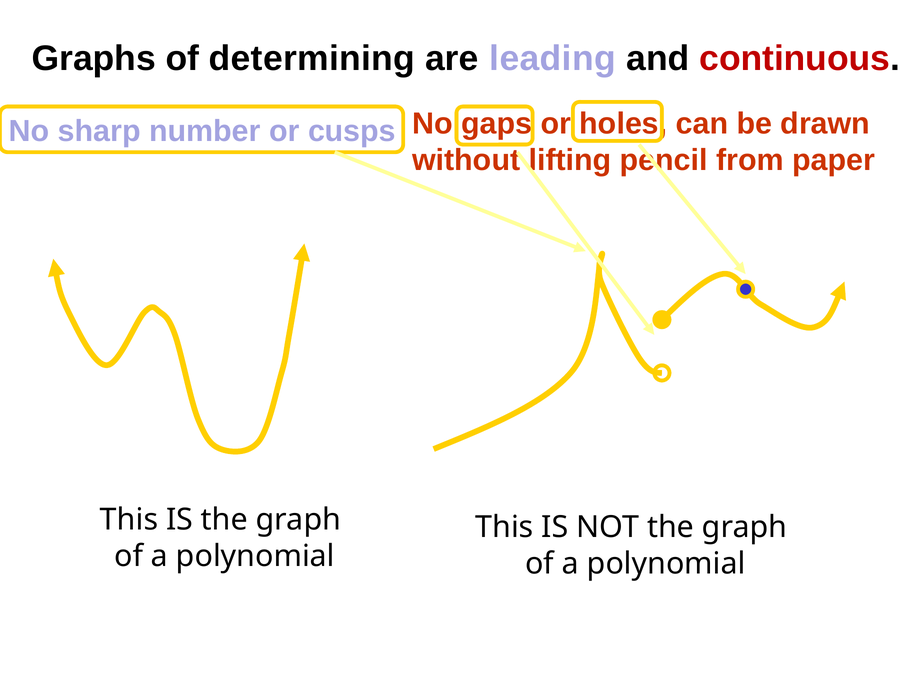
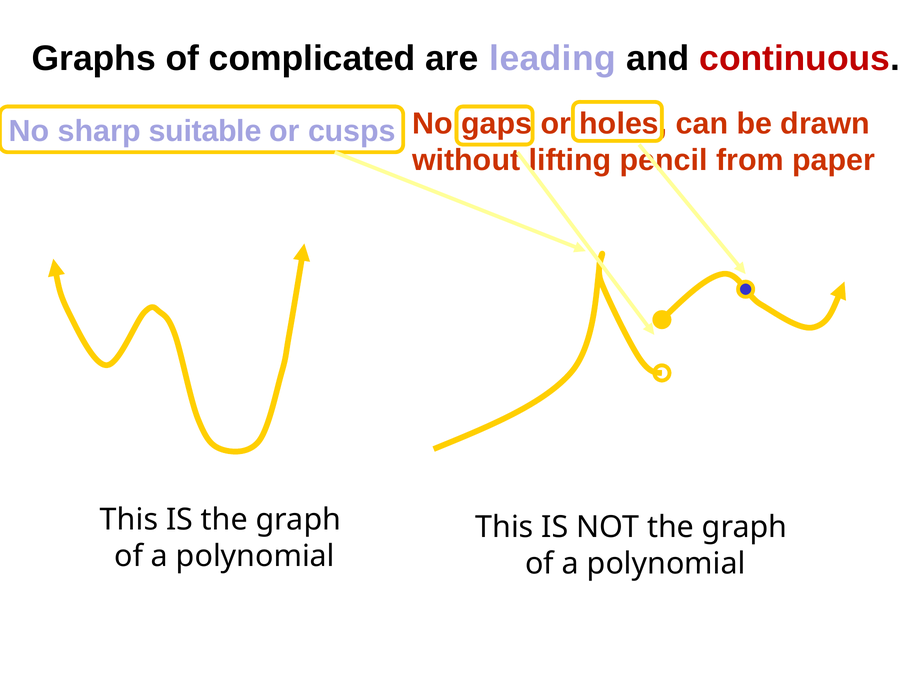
determining: determining -> complicated (312, 59)
number: number -> suitable (205, 131)
